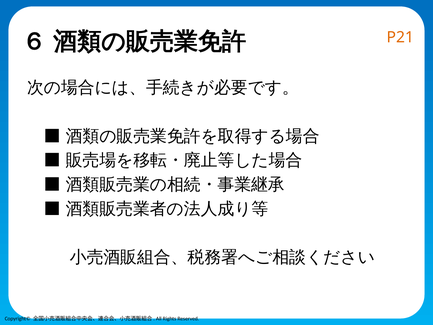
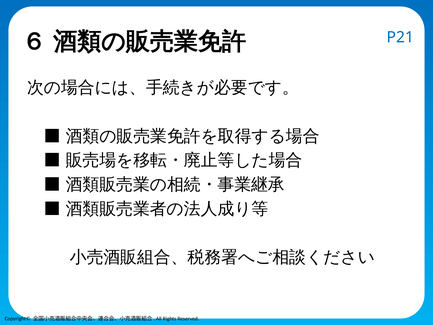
P21 colour: orange -> blue (400, 37)
